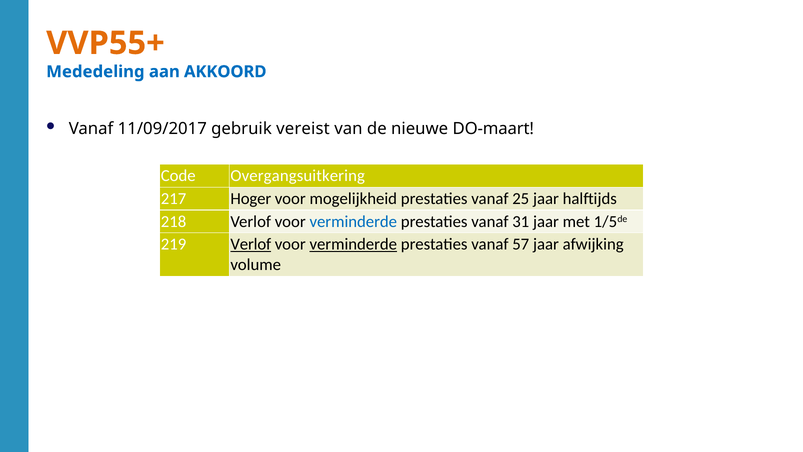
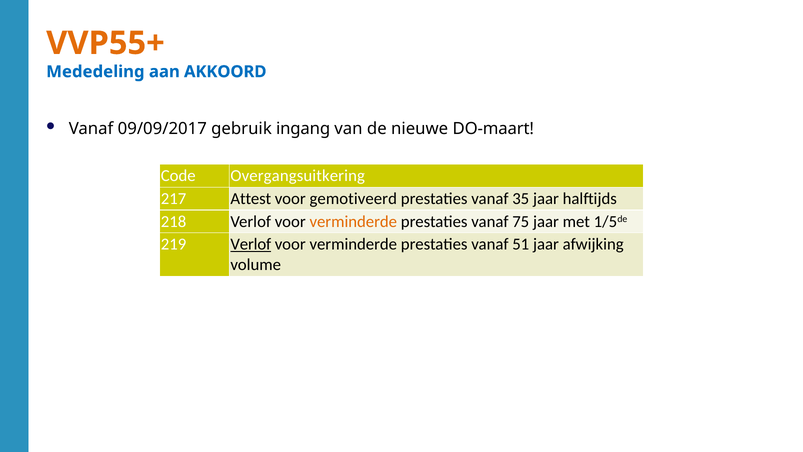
11/09/2017: 11/09/2017 -> 09/09/2017 (162, 128)
vereist: vereist -> ingang (303, 128)
Hoger: Hoger -> Attest (251, 199)
mogelijkheid: mogelijkheid -> gemotiveerd (353, 199)
25: 25 -> 35 (521, 199)
verminderde colour: blue -> orange (353, 221)
31: 31 -> 75 (521, 221)
verminderde underline: present -> none (353, 244)
57: 57 -> 51 (521, 244)
